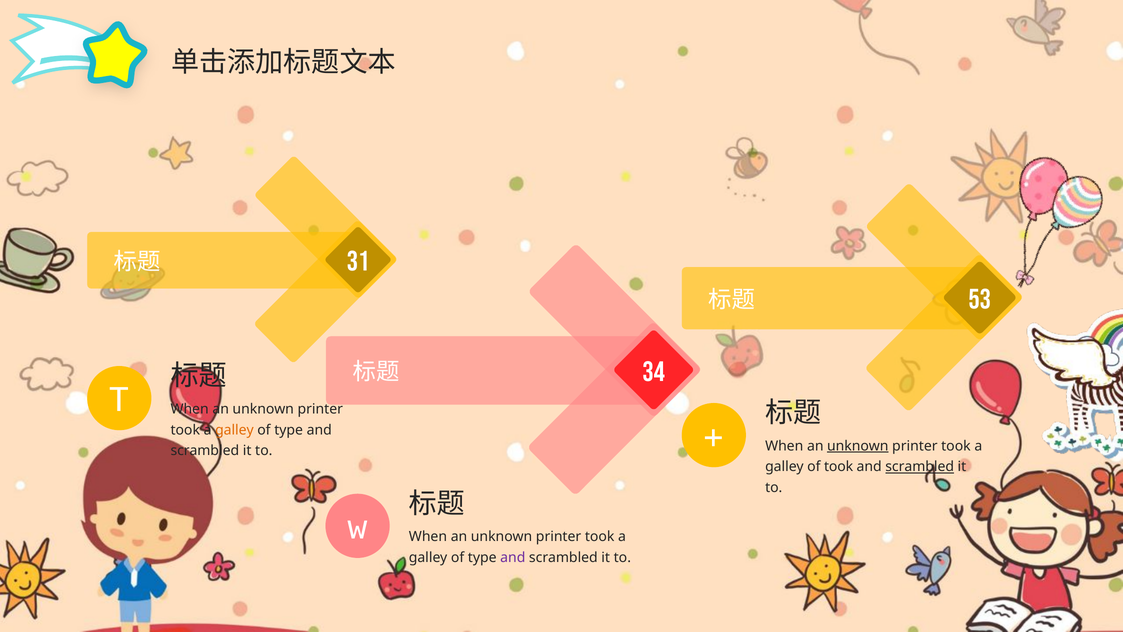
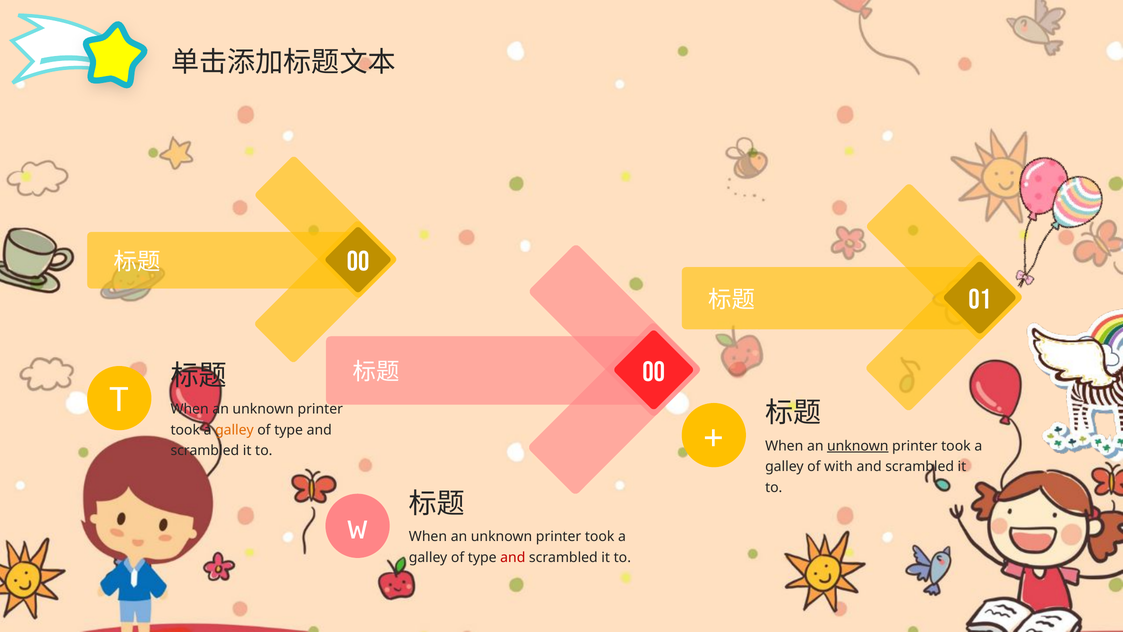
31: 31 -> 00 (358, 262)
53: 53 -> 01 (980, 299)
34: 34 -> 00 (654, 372)
of took: took -> with (838, 467)
scrambled underline: present -> none (920, 467)
and colour: purple -> red (513, 557)
